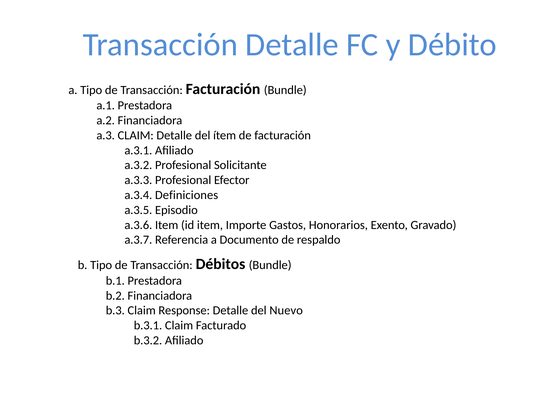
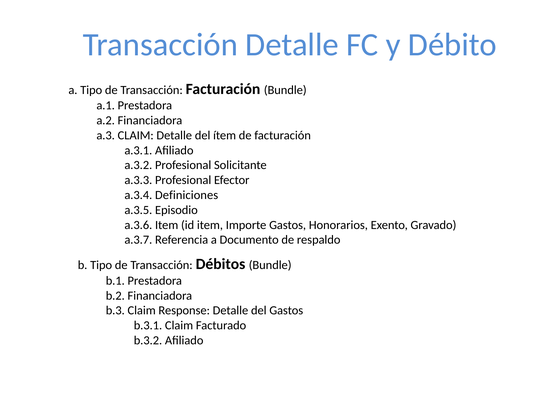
del Nuevo: Nuevo -> Gastos (286, 311)
